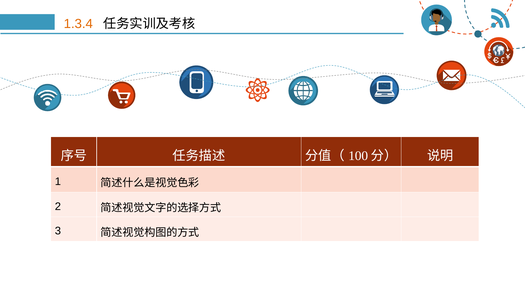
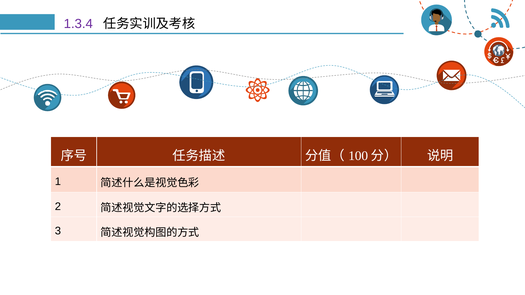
1.3.4 colour: orange -> purple (78, 24)
